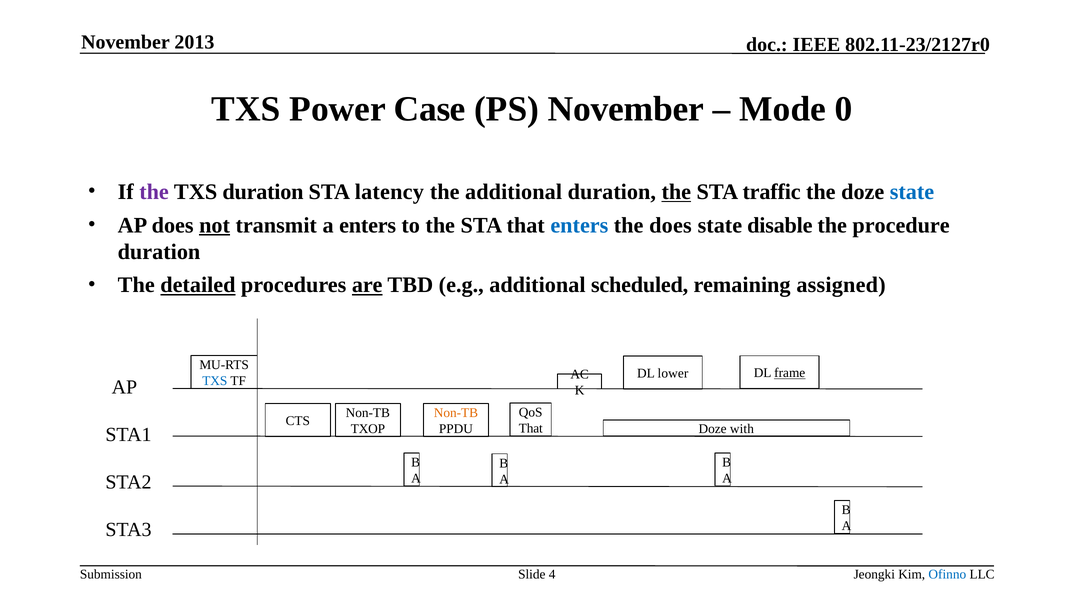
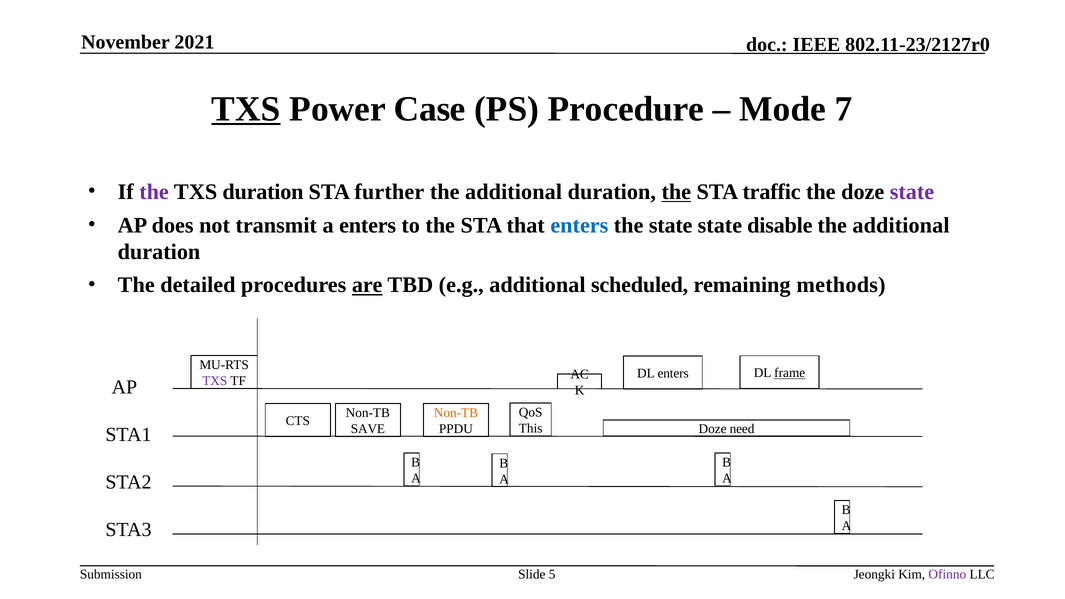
2013: 2013 -> 2021 (194, 42)
TXS underline: none -> present (246, 109)
PS November: November -> Procedure (626, 109)
0: 0 -> 7 (844, 109)
latency: latency -> further (389, 192)
state colour: blue -> purple (912, 192)
not underline: present -> none (215, 225)
the does: does -> state (671, 225)
procedure: procedure -> additional (901, 225)
detailed underline: present -> none (198, 285)
assigned: assigned -> methods (841, 285)
DL lower: lower -> enters (673, 373)
TXS colour: blue -> purple (215, 381)
That: That -> This (531, 429)
TXOP: TXOP -> SAVE (368, 429)
with: with -> need (742, 429)
4: 4 -> 5 (552, 575)
Ofinno colour: blue -> purple (947, 575)
